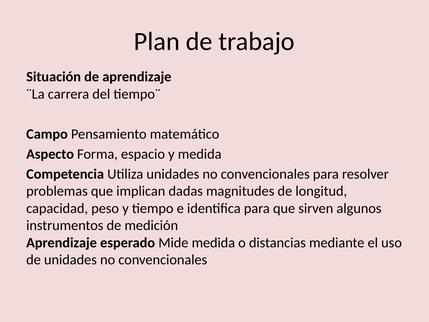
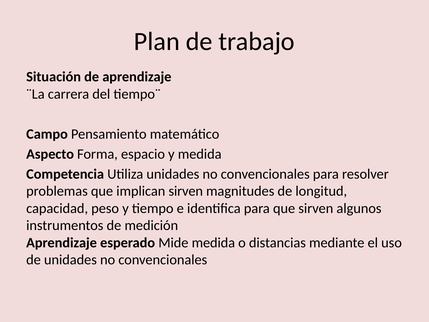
implican dadas: dadas -> sirven (186, 191)
